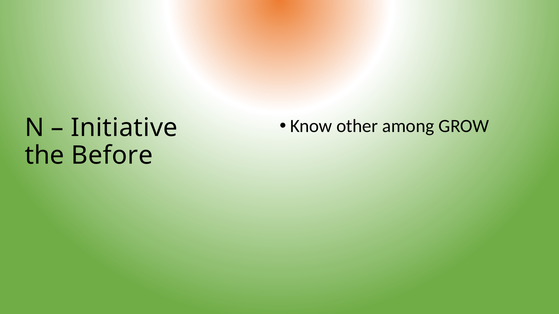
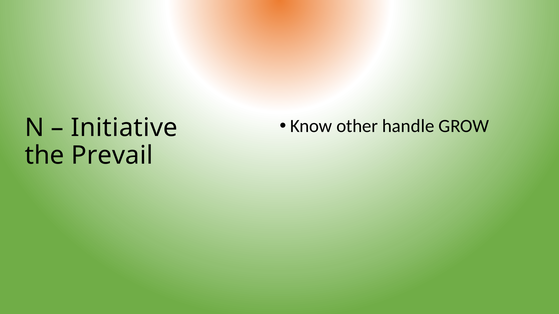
among: among -> handle (408, 126)
Before: Before -> Prevail (112, 156)
